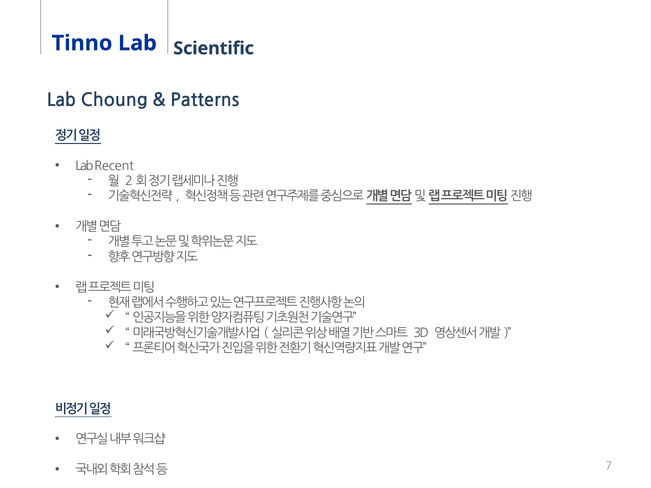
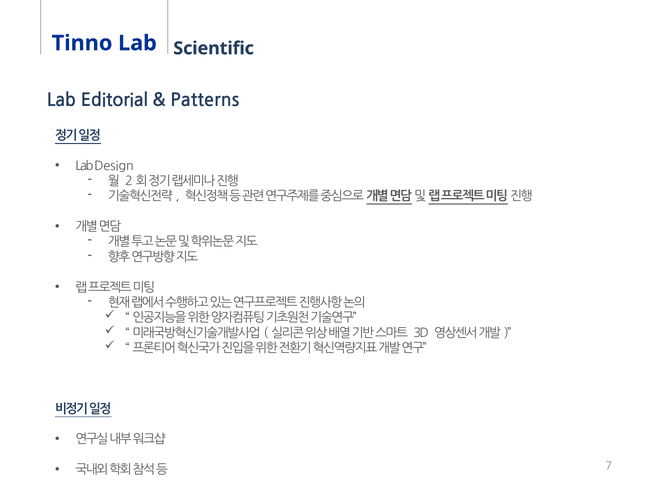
Choung: Choung -> Editorial (114, 100)
Recent: Recent -> Design (114, 166)
